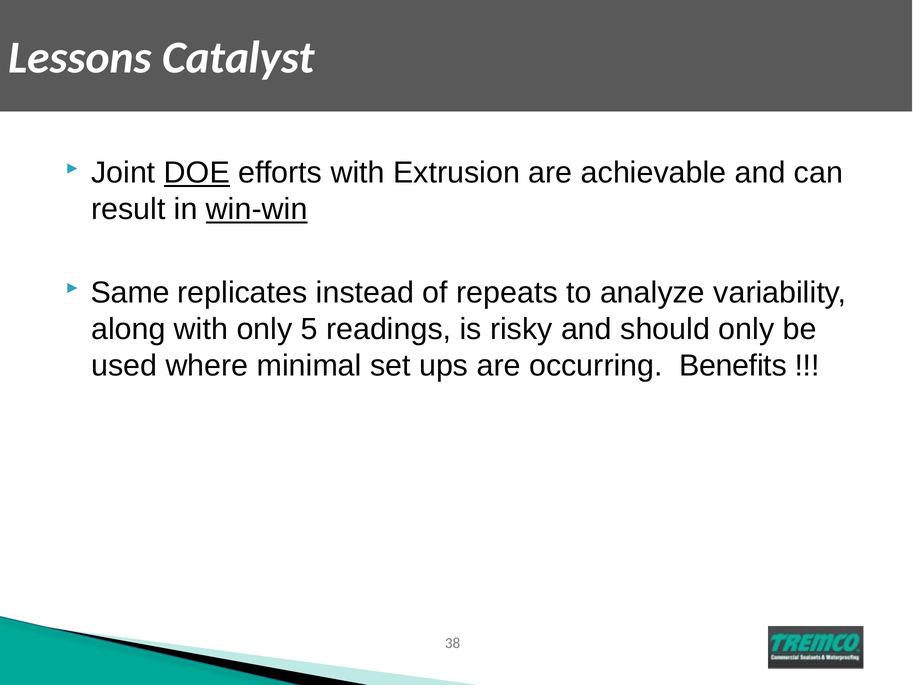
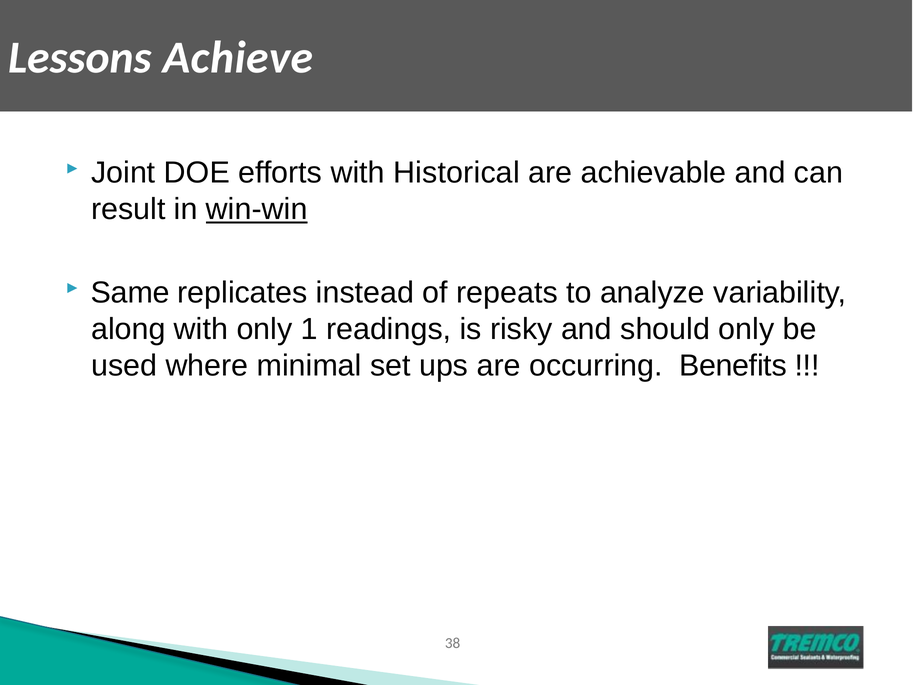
Catalyst: Catalyst -> Achieve (238, 58)
DOE underline: present -> none (197, 173)
Extrusion: Extrusion -> Historical (456, 173)
5: 5 -> 1 (309, 329)
